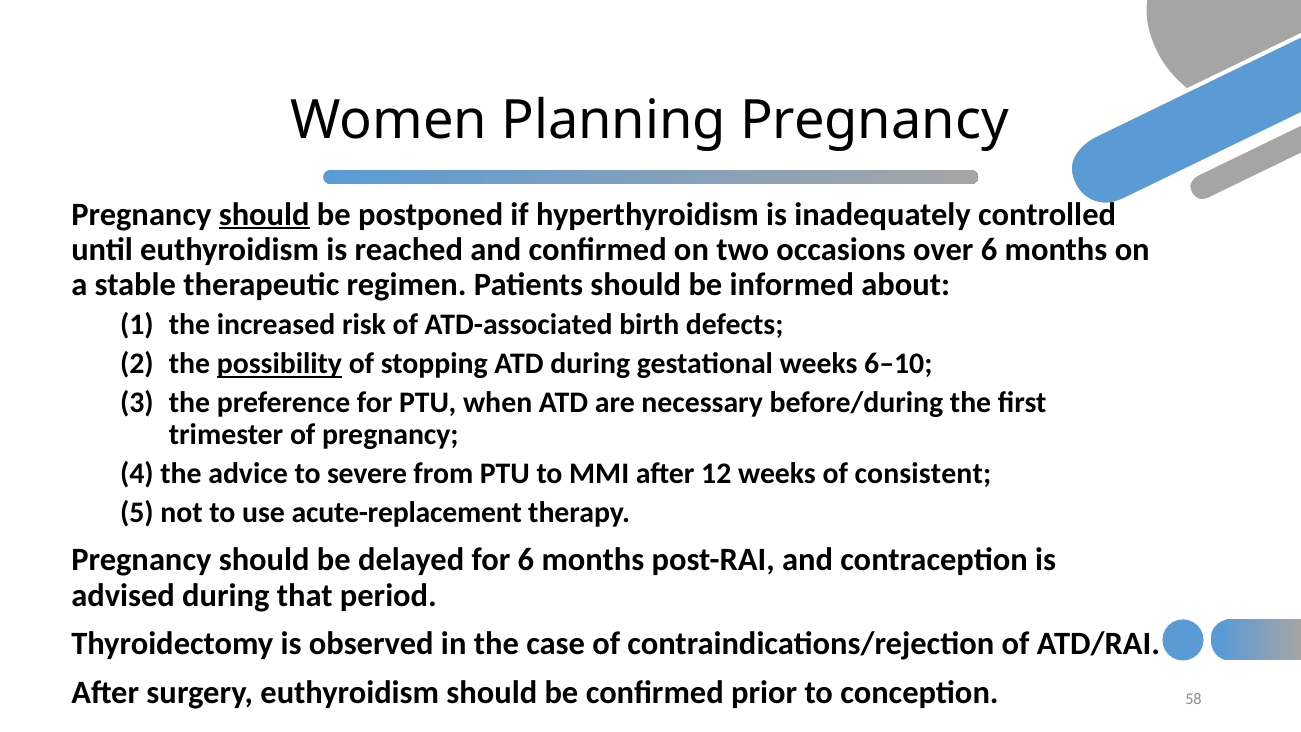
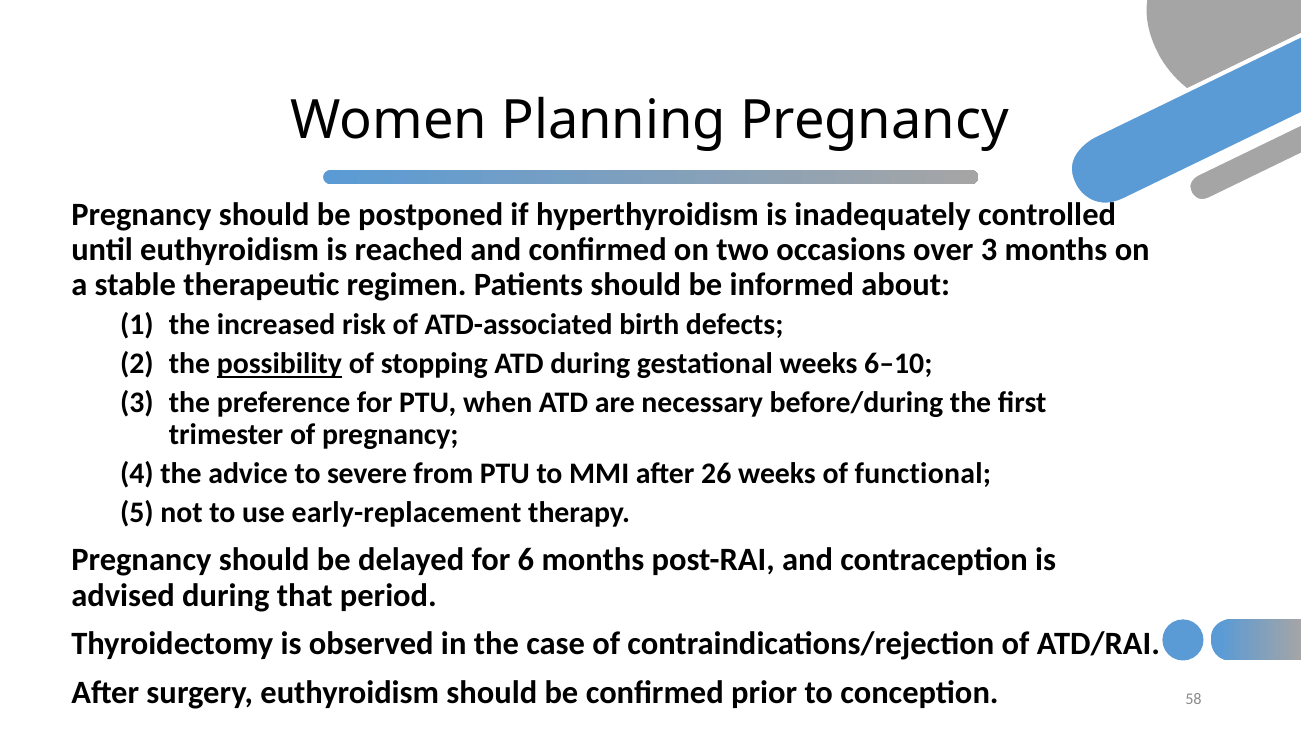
should underline: present -> none (264, 214)
over 6: 6 -> 3 (989, 249)
12: 12 -> 26 (716, 474)
consistent: consistent -> functional (923, 474)
acute-replacement: acute-replacement -> early-replacement (407, 513)
